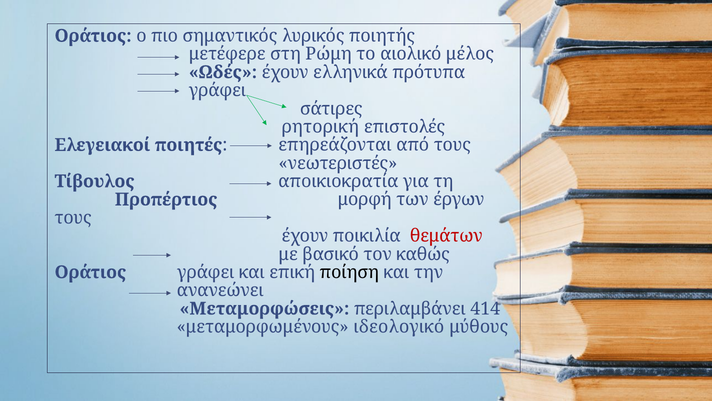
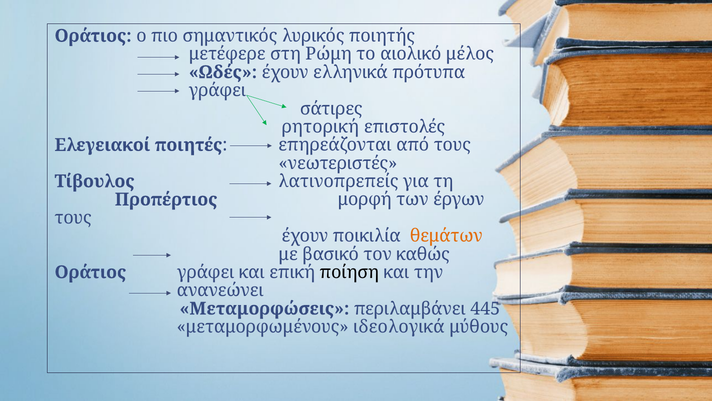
αποικιοκρατία: αποικιοκρατία -> λατινοπρεπείς (338, 181)
θεμάτων colour: red -> orange (446, 236)
414: 414 -> 445 (485, 308)
ιδεολογικό: ιδεολογικό -> ιδεολογικά (399, 327)
